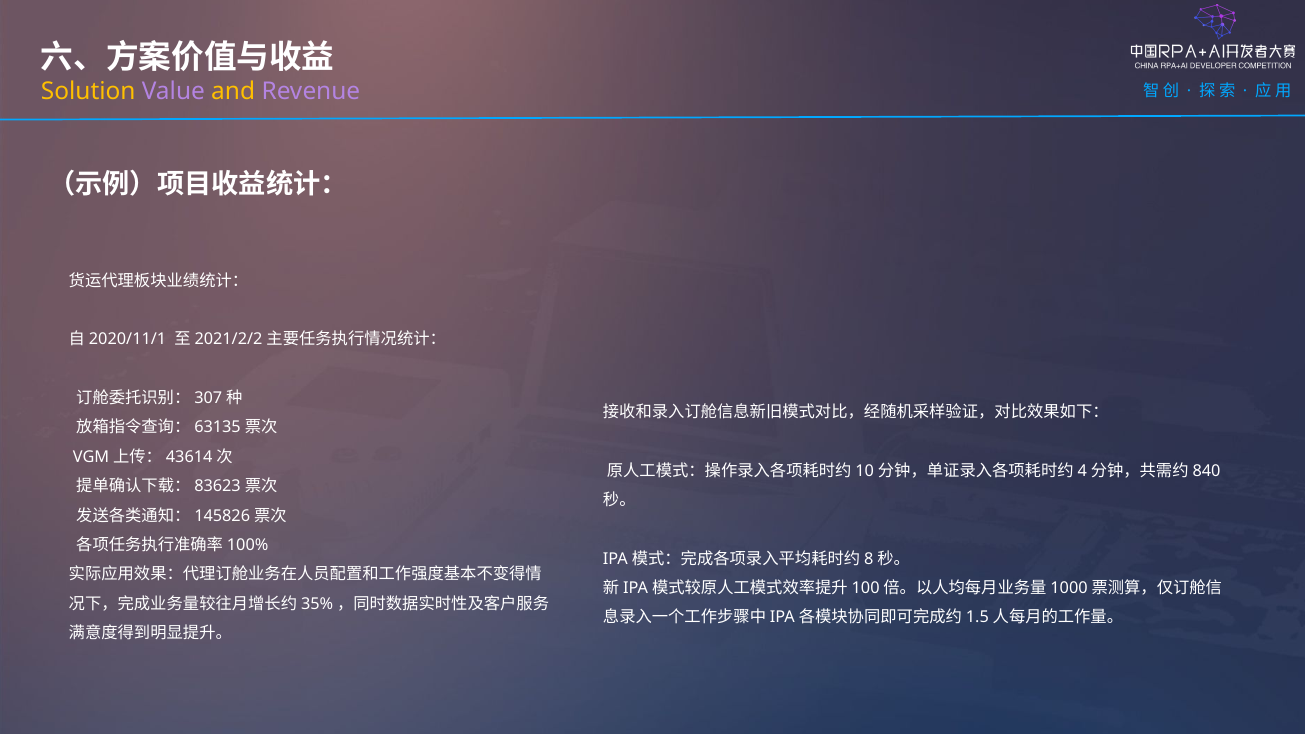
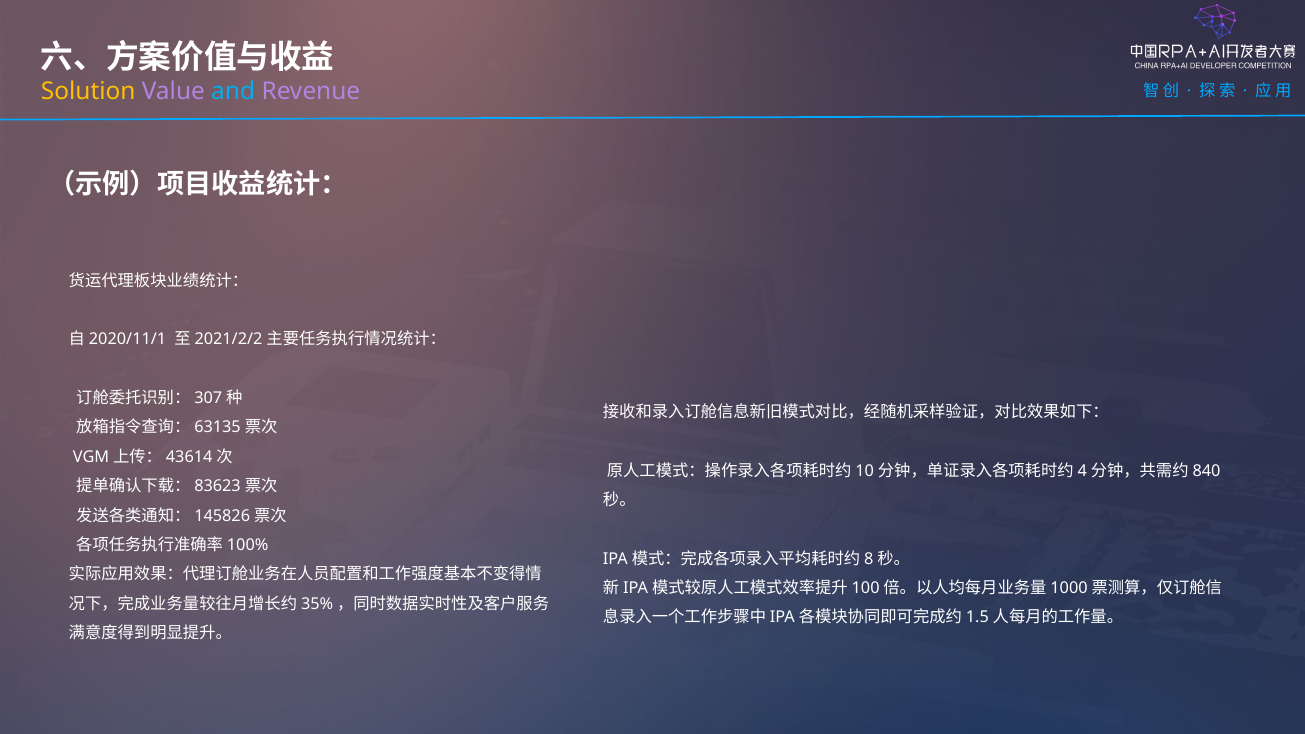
and colour: yellow -> light blue (233, 92)
